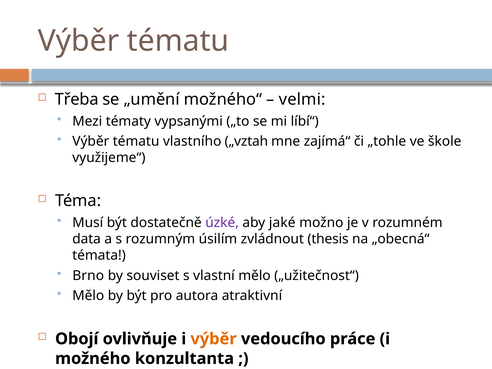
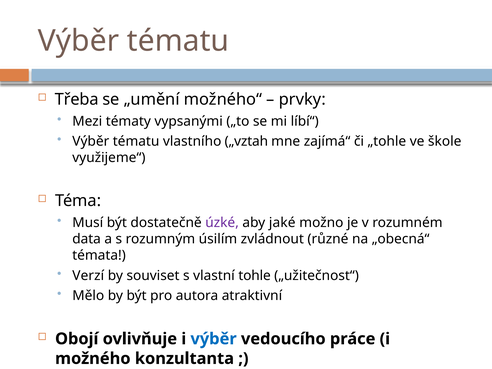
velmi: velmi -> prvky (302, 100)
thesis: thesis -> různé (328, 239)
Brno: Brno -> Verzí (88, 276)
vlastní mělo: mělo -> tohle (255, 276)
výběr colour: orange -> blue (214, 339)
